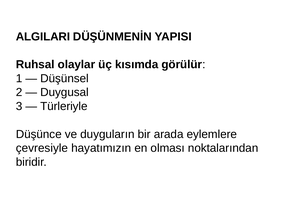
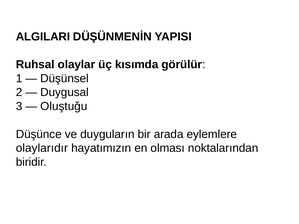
Türleriyle: Türleriyle -> Oluştuğu (64, 106)
çevresiyle: çevresiyle -> olaylarıdır (42, 148)
